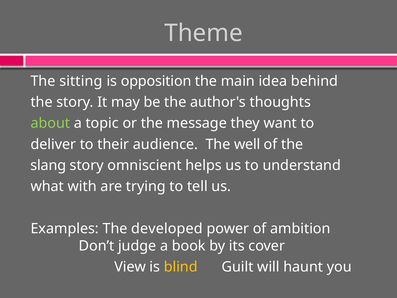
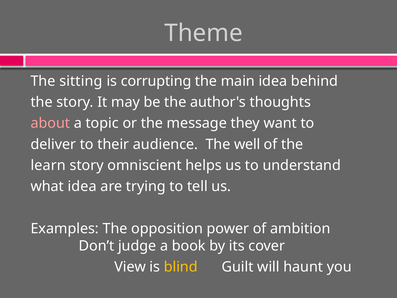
opposition: opposition -> corrupting (156, 81)
about colour: light green -> pink (50, 123)
slang: slang -> learn (48, 165)
what with: with -> idea (82, 186)
developed: developed -> opposition (167, 228)
